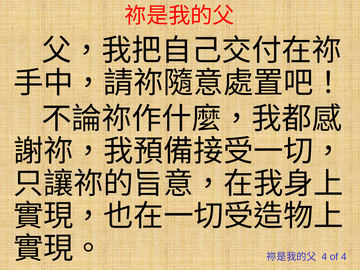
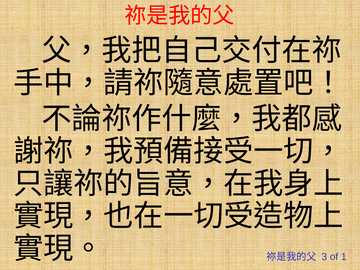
4: 4 -> 3 (324, 257)
of 4: 4 -> 1 (344, 257)
